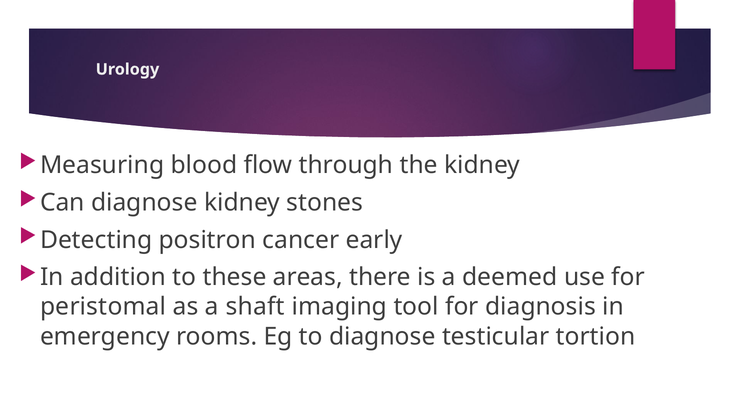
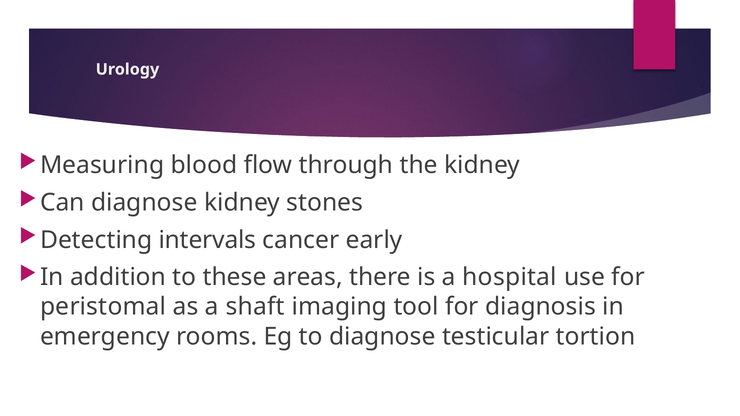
positron: positron -> intervals (207, 240)
deemed: deemed -> hospital (510, 277)
